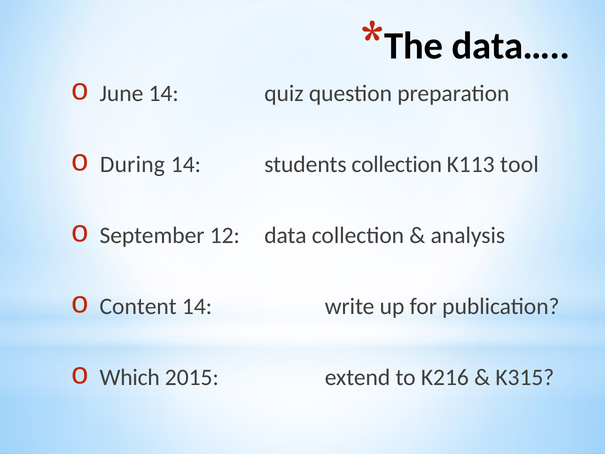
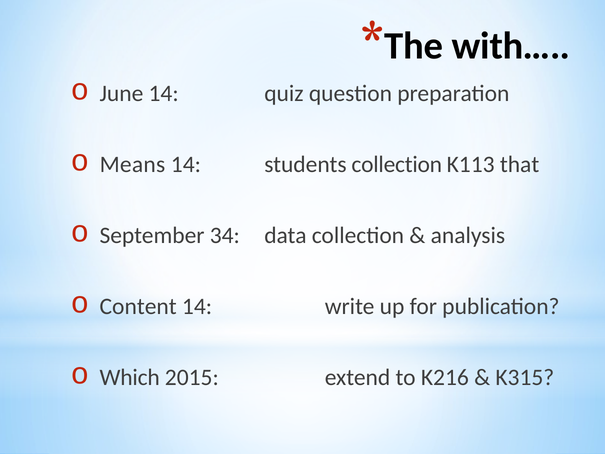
data…: data… -> with… (511, 46)
During: During -> Means (132, 164)
tool: tool -> that (520, 164)
12: 12 -> 34 (225, 235)
